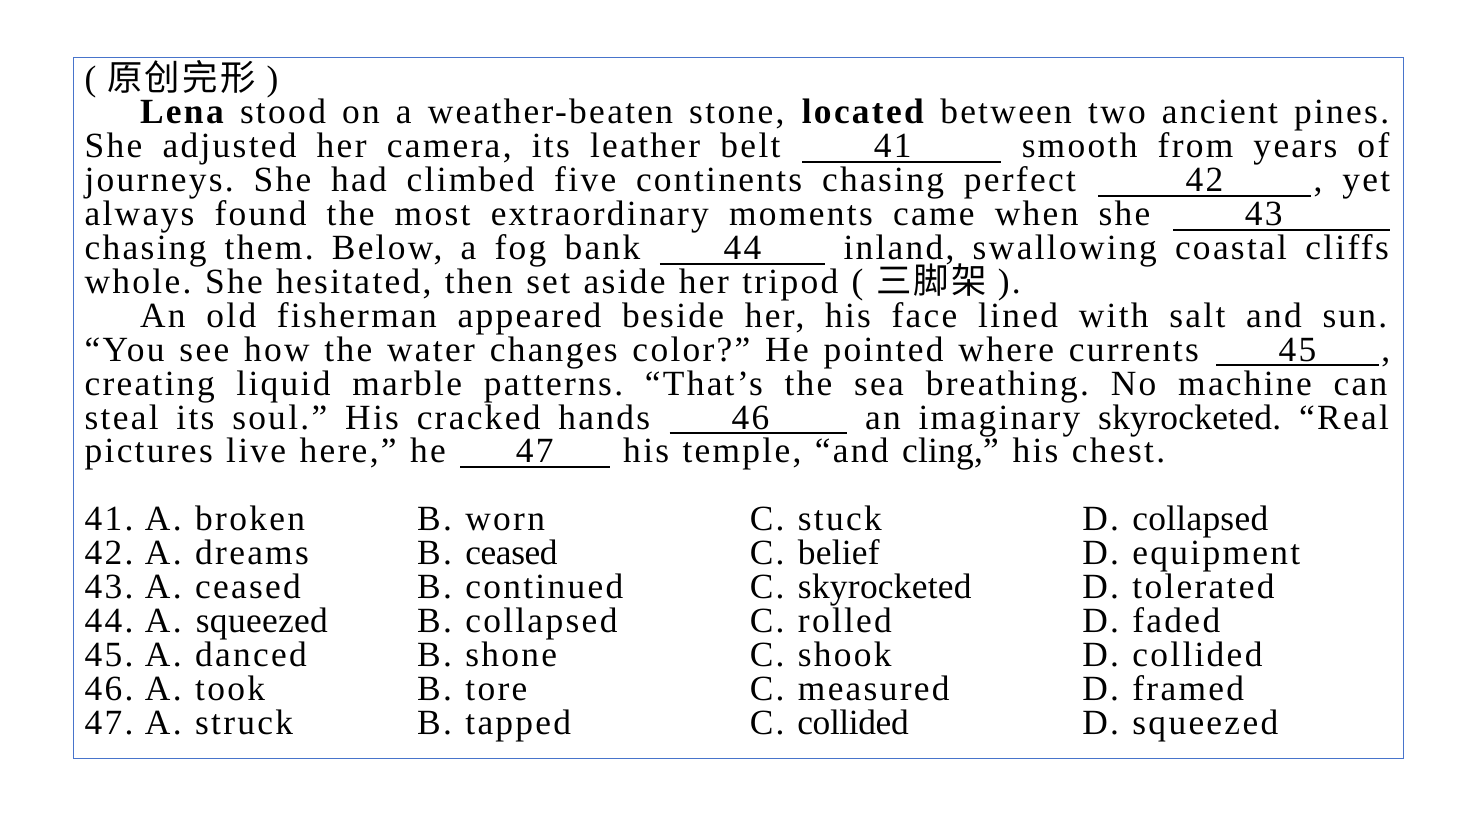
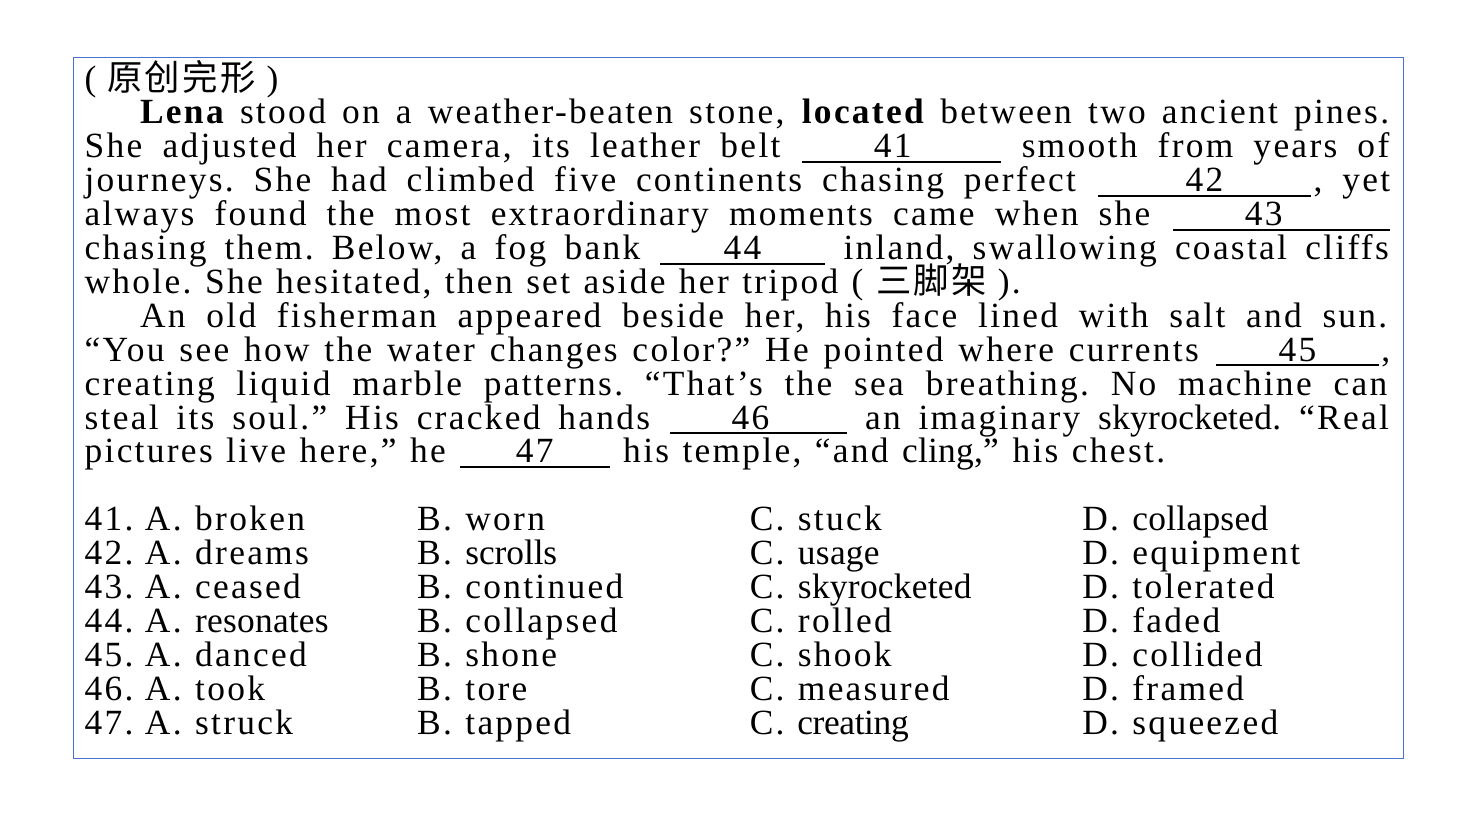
B ceased: ceased -> scrolls (511, 552)
belief: belief -> usage (839, 552)
A squeezed: squeezed -> resonates (262, 620)
C collided: collided -> creating (853, 722)
